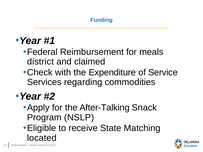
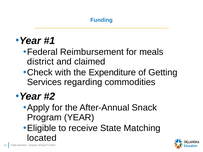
Service: Service -> Getting (163, 73)
After-Talking: After-Talking -> After-Annual (105, 108)
Program NSLP: NSLP -> YEAR (79, 118)
